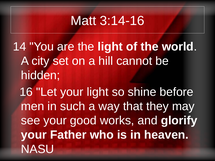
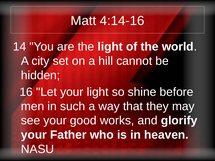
3:14-16: 3:14-16 -> 4:14-16 (122, 21)
